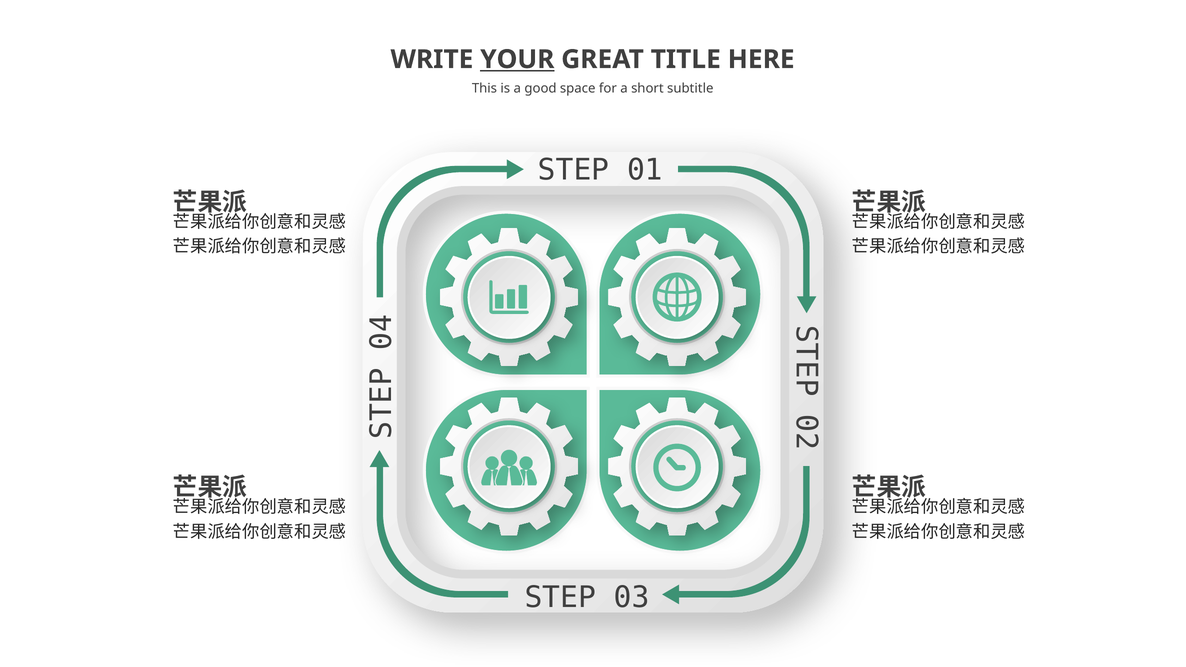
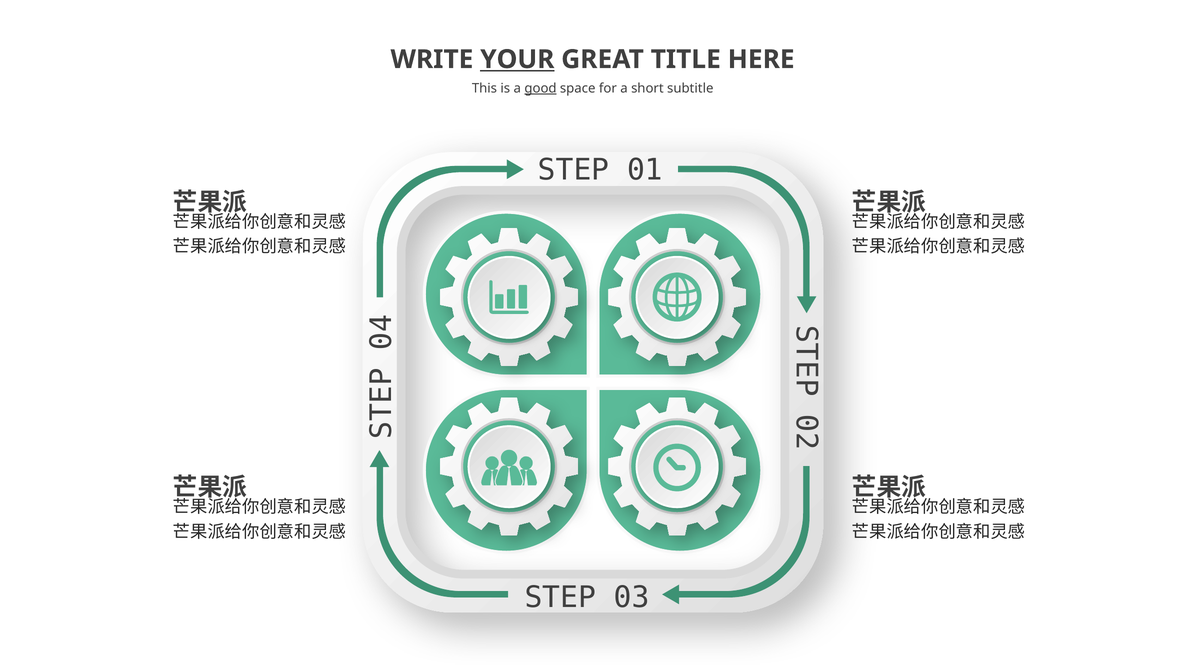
good underline: none -> present (541, 88)
